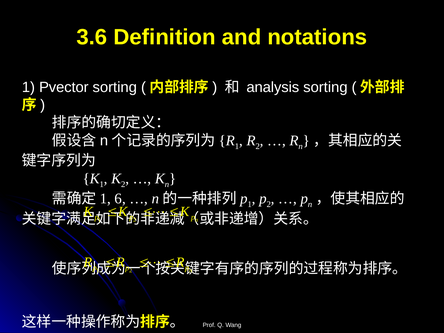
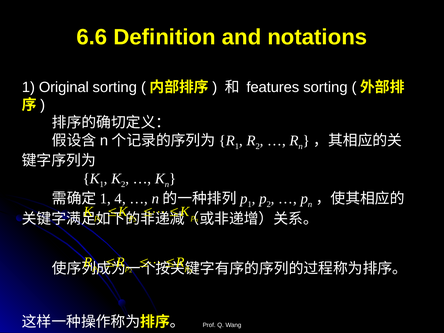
3.6: 3.6 -> 6.6 (92, 37)
Pvector: Pvector -> Original (64, 87)
analysis: analysis -> features (273, 87)
6: 6 -> 4 (120, 199)
